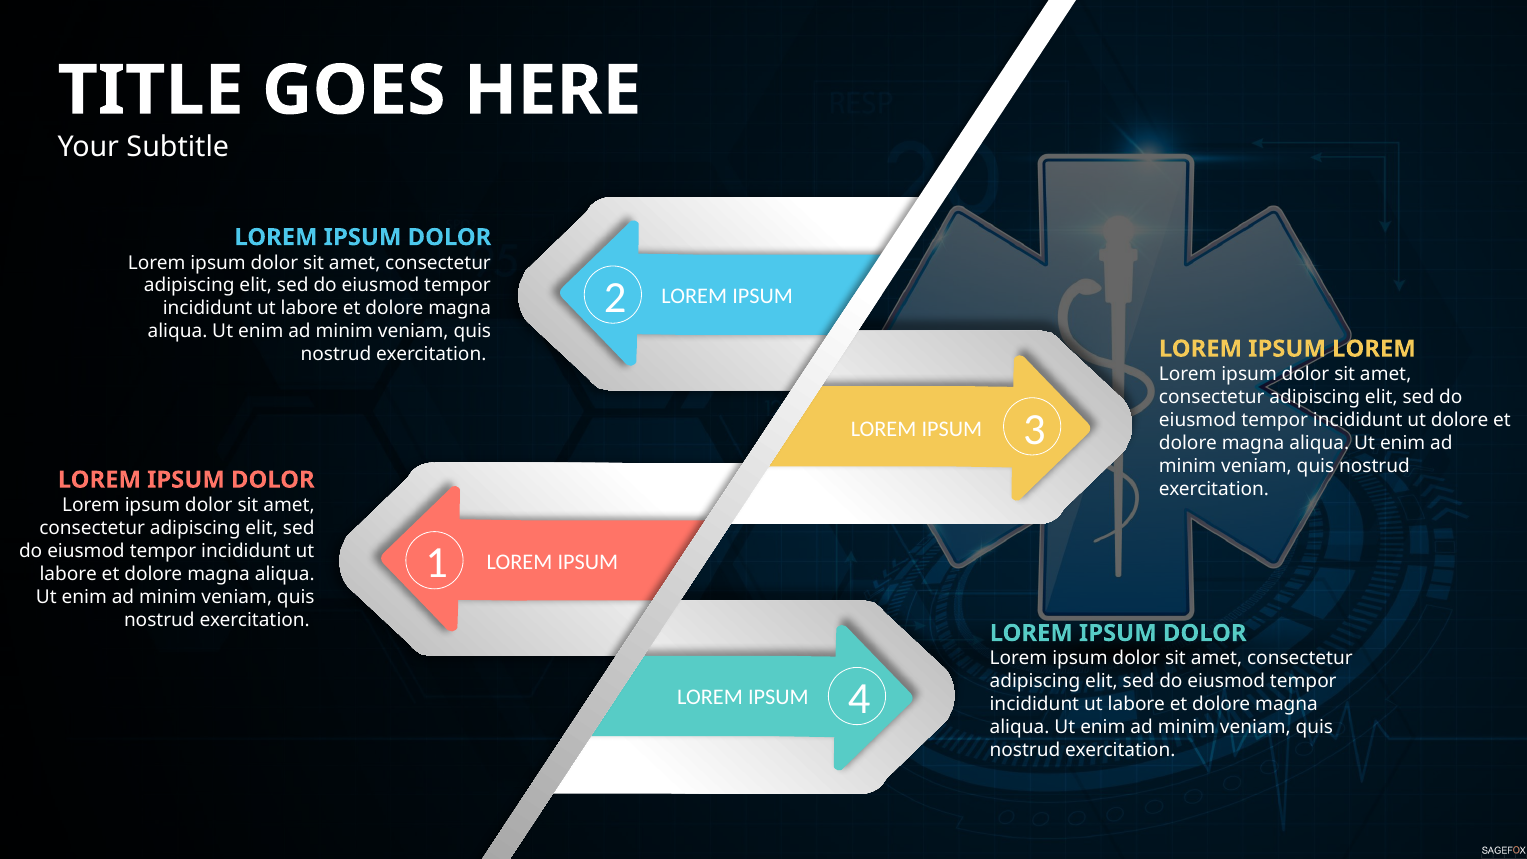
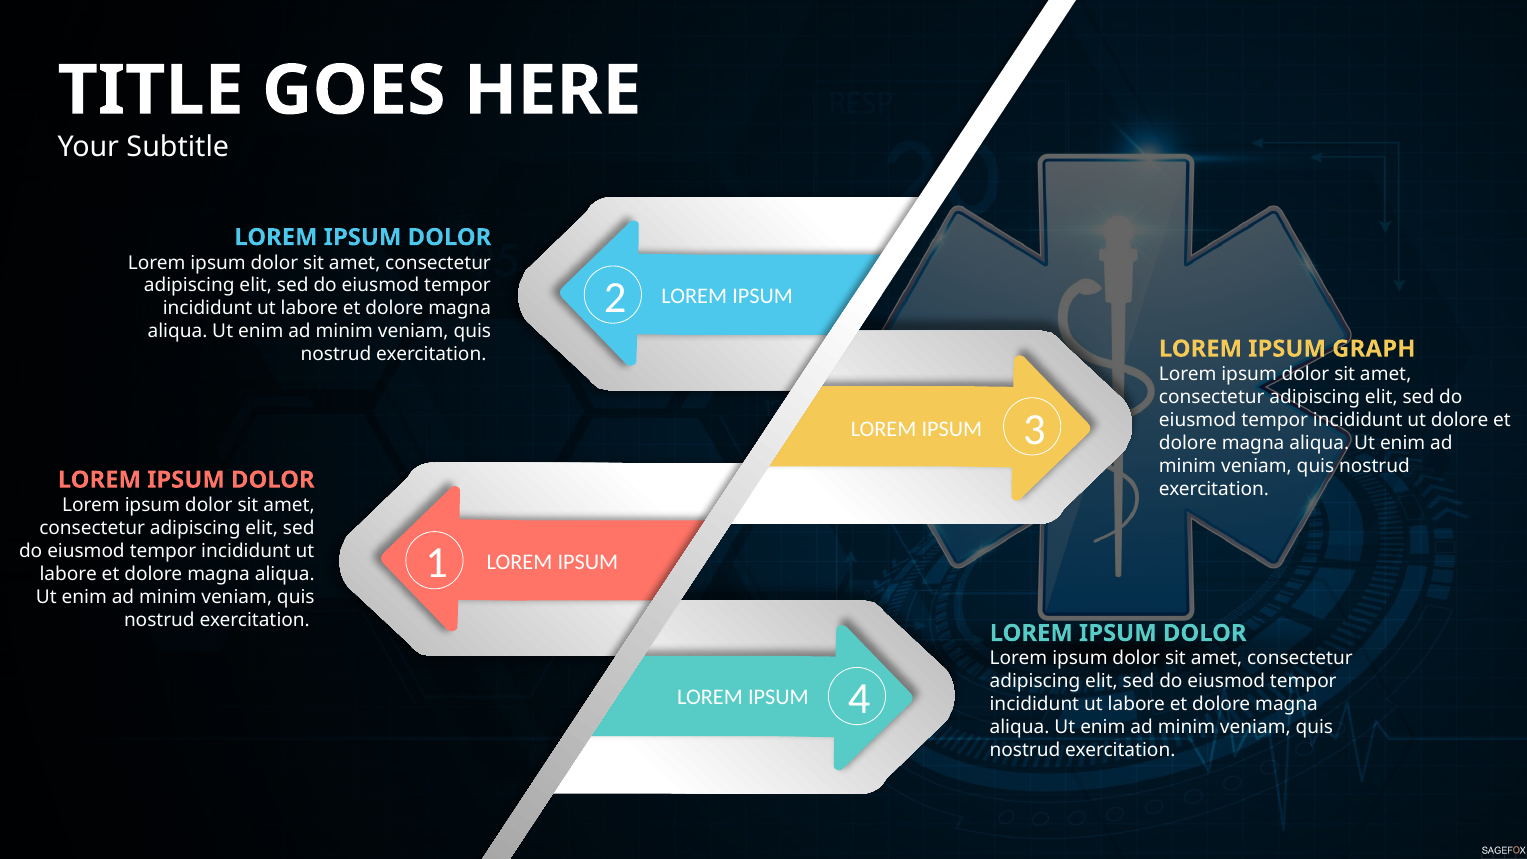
LOREM: LOREM -> GRAPH (1374, 349)
